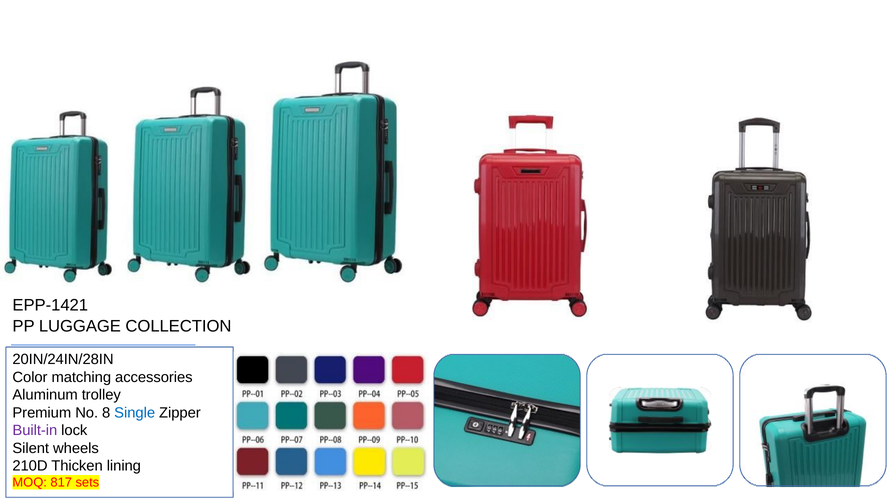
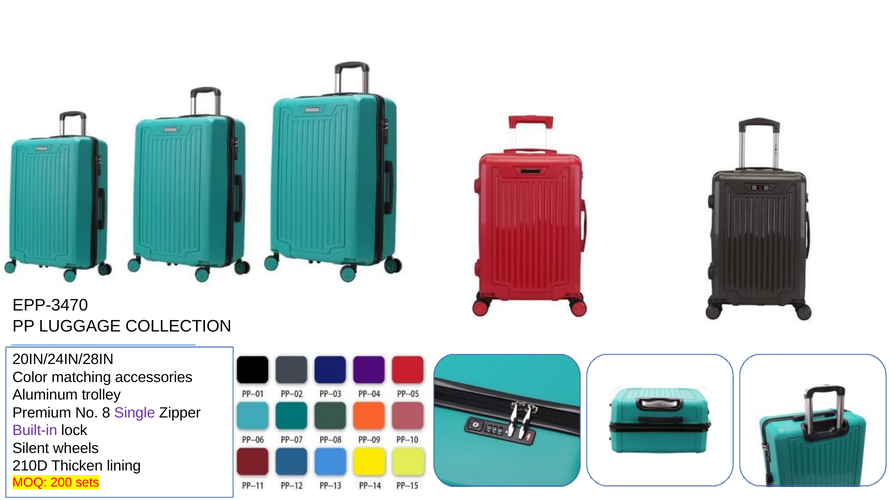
EPP-1421: EPP-1421 -> EPP-3470 (50, 305)
Single colour: blue -> purple (135, 413)
817: 817 -> 200 (61, 483)
